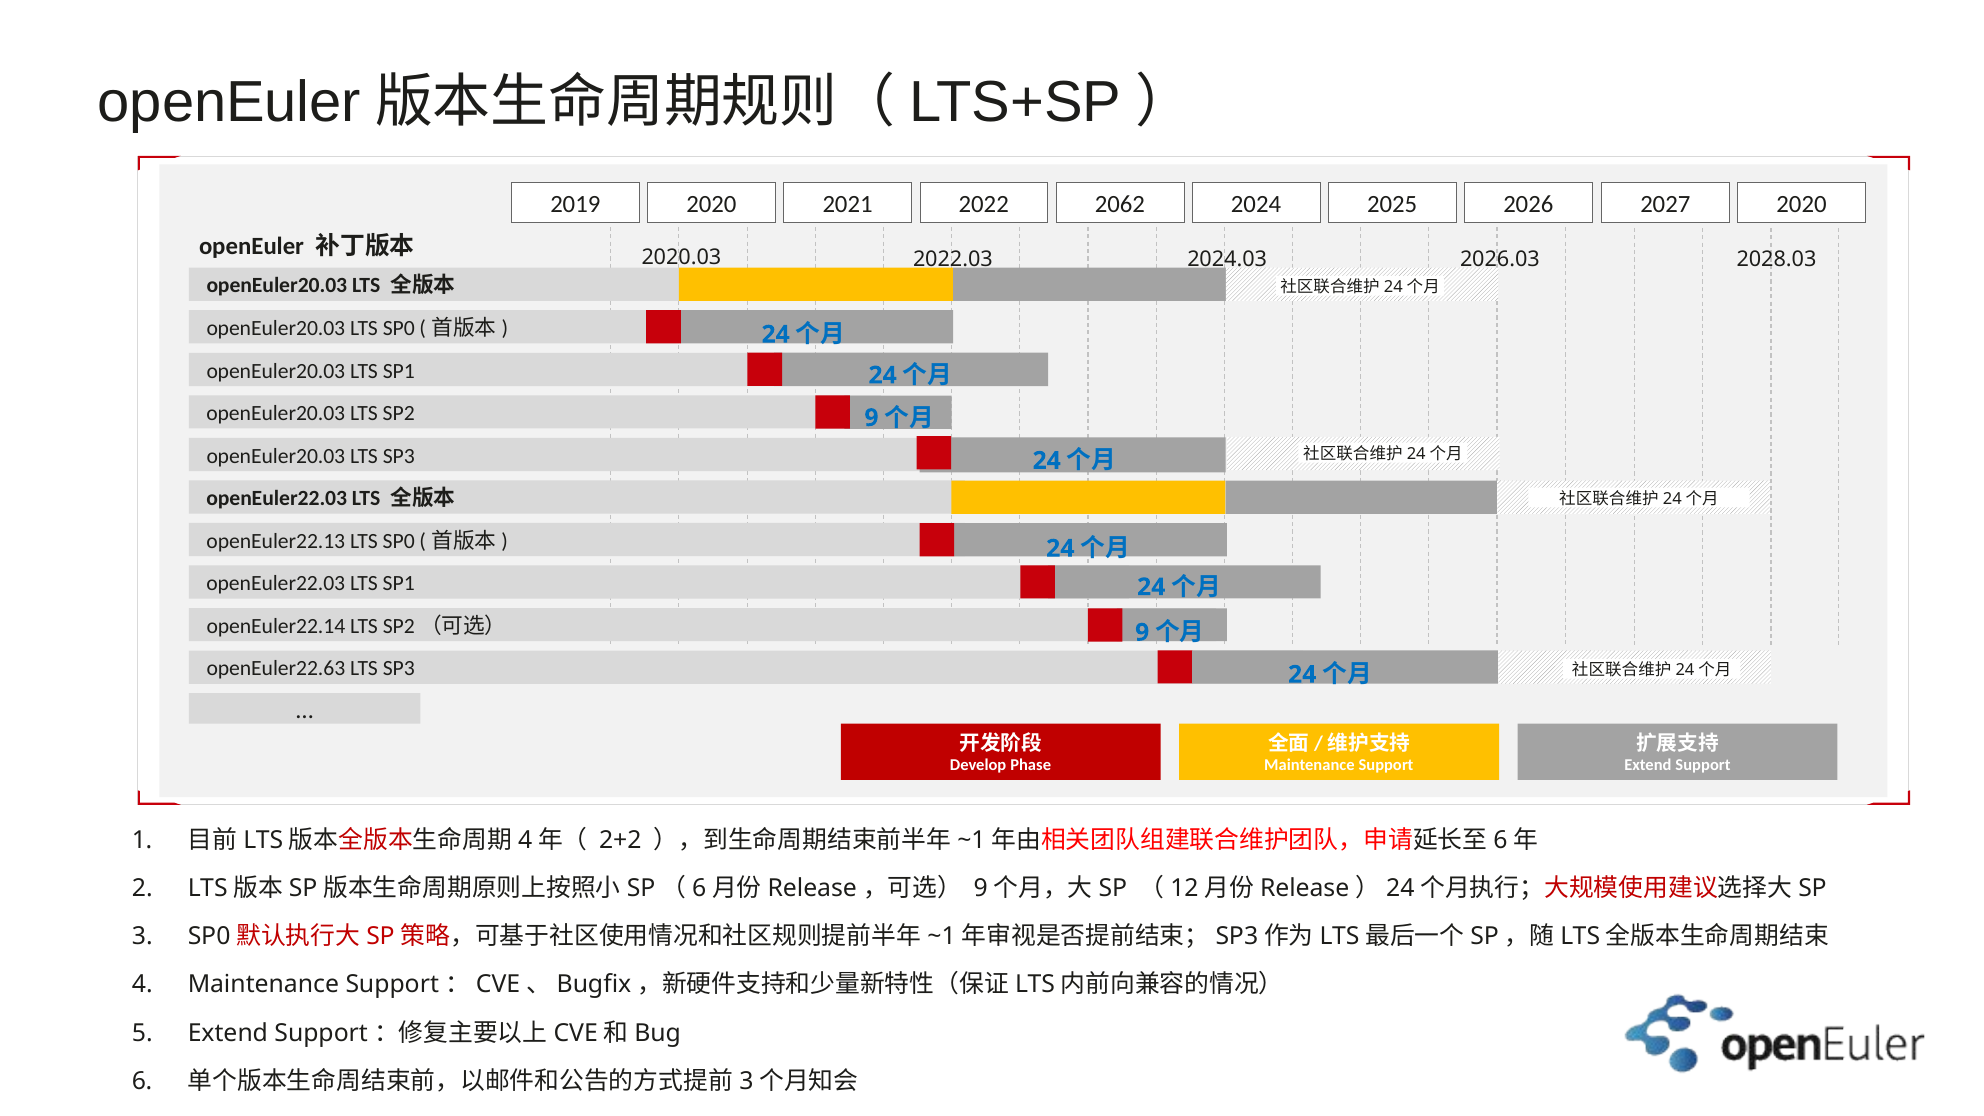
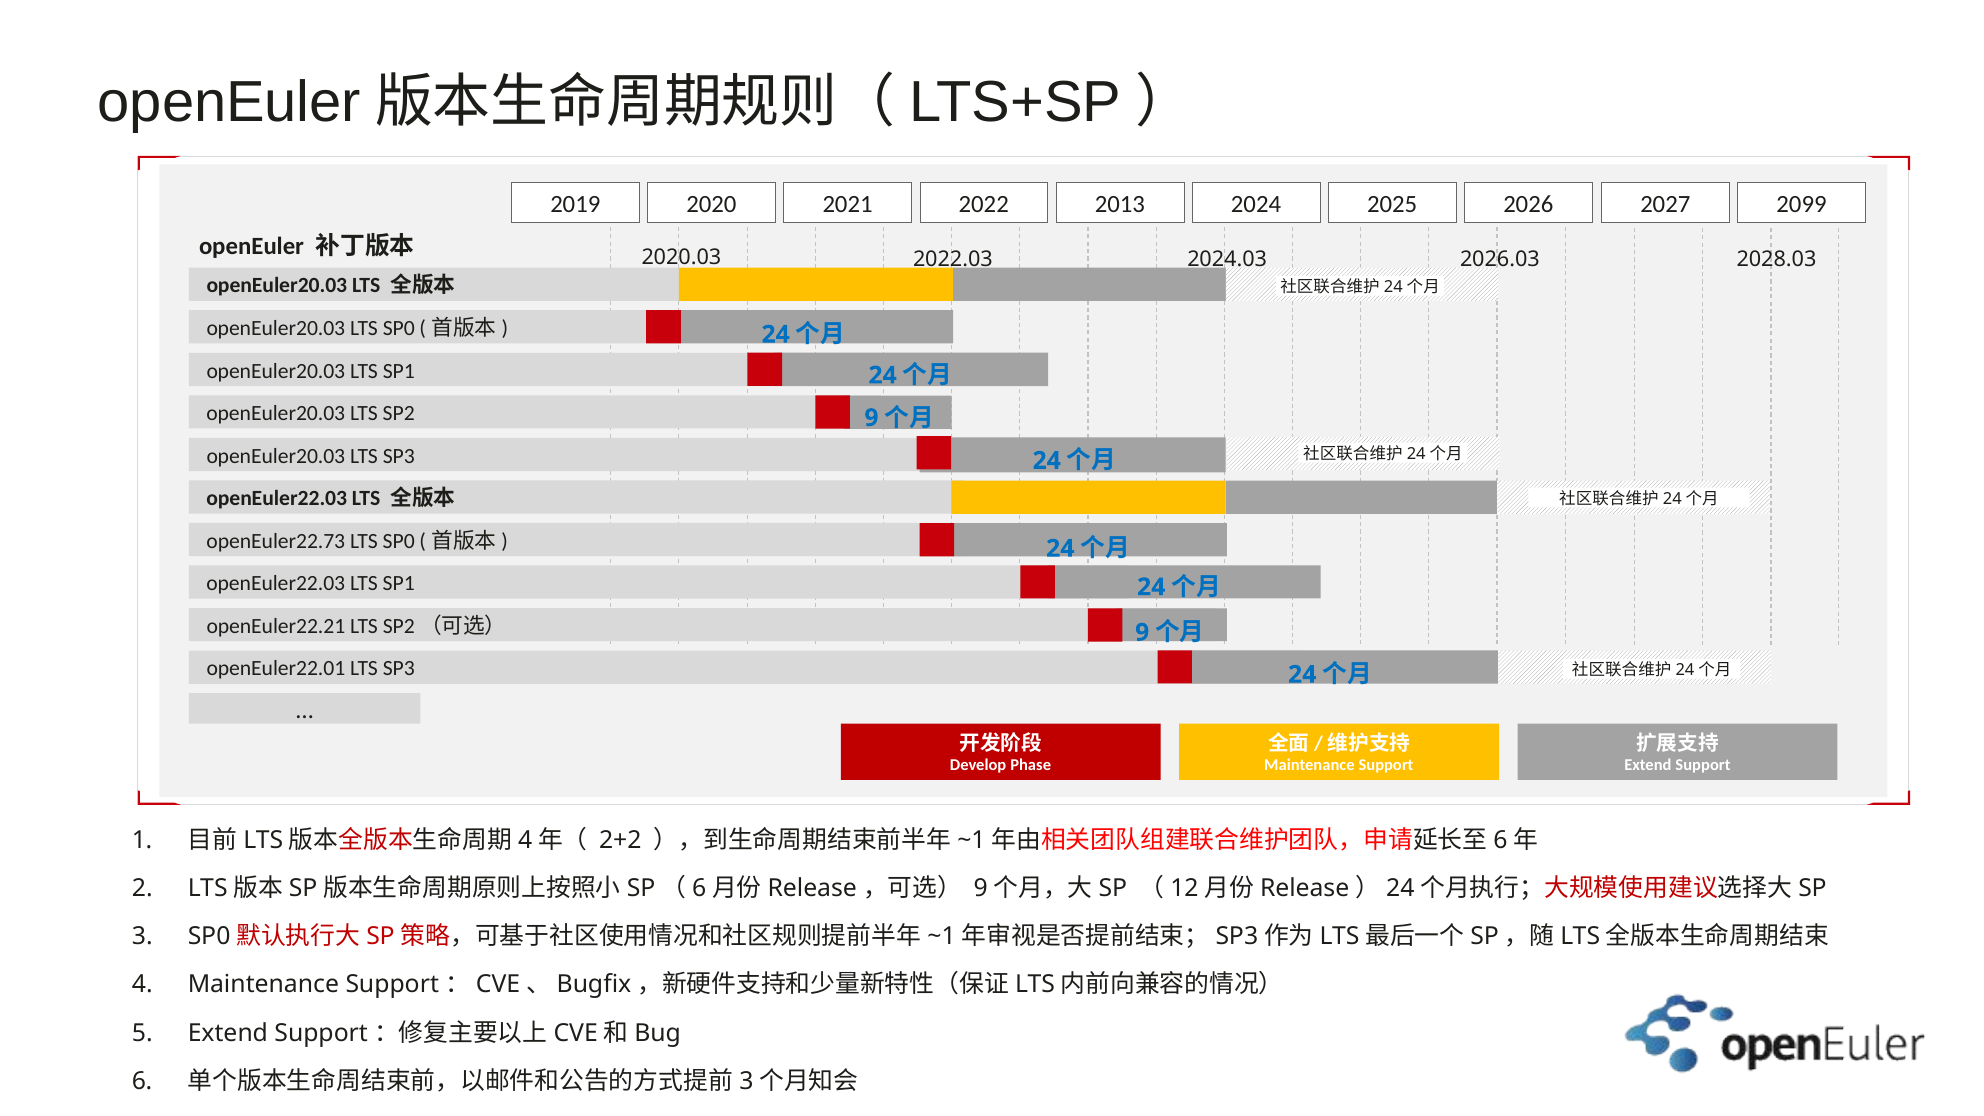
2062: 2062 -> 2013 (1120, 204)
2027 2020: 2020 -> 2099 (1802, 204)
openEuler22.13: openEuler22.13 -> openEuler22.73 (276, 541)
openEuler22.14: openEuler22.14 -> openEuler22.21 (276, 626)
openEuler22.63: openEuler22.63 -> openEuler22.01 (276, 669)
